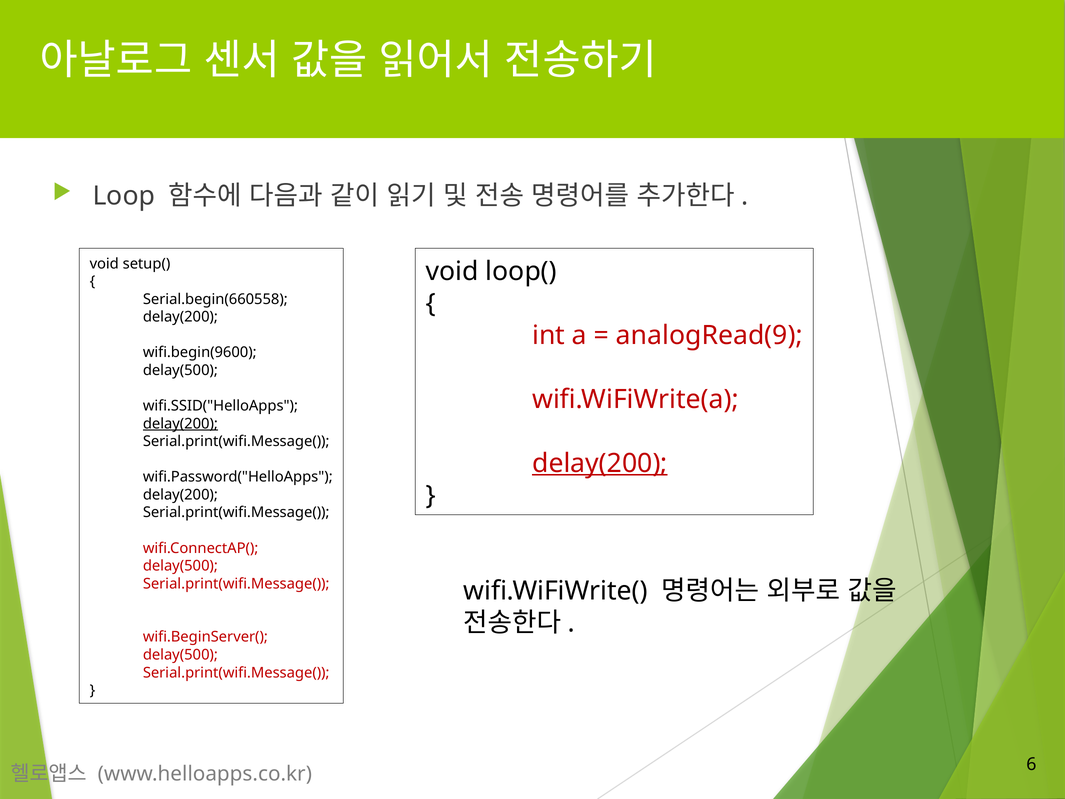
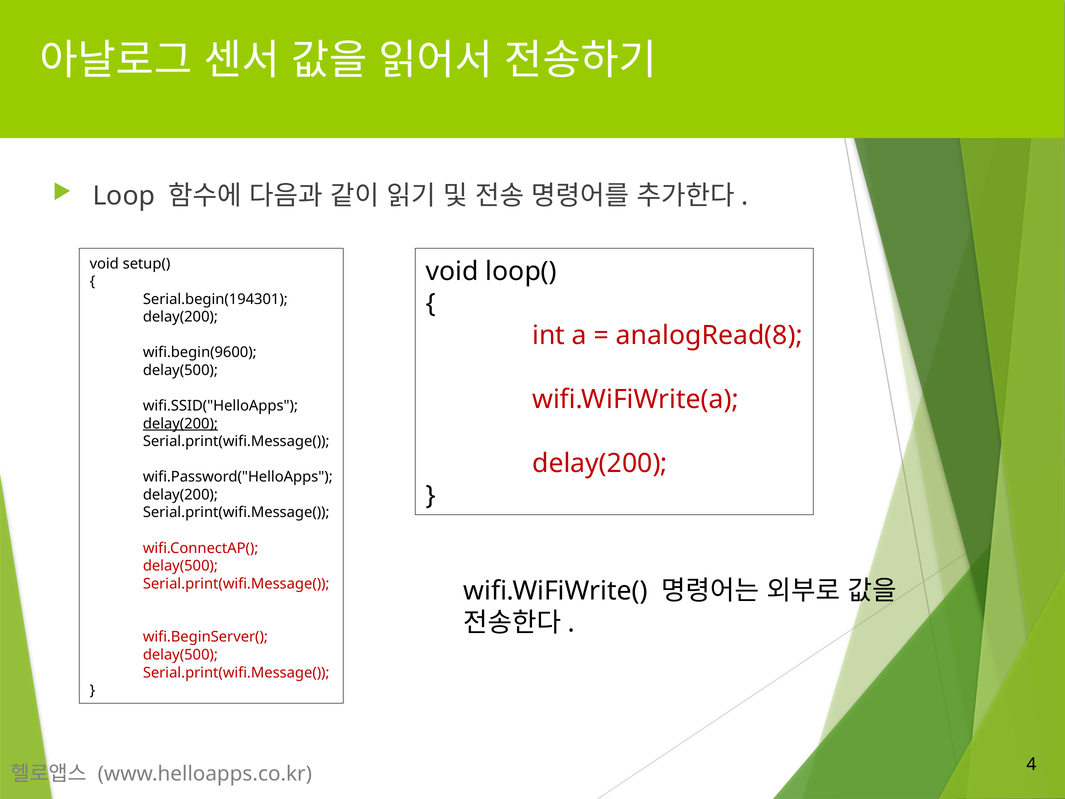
Serial.begin(660558: Serial.begin(660558 -> Serial.begin(194301 (215, 299)
analogRead(9: analogRead(9 -> analogRead(8 (709, 335)
delay(200 underline: present -> none (600, 463)
6: 6 -> 4 (1031, 764)
